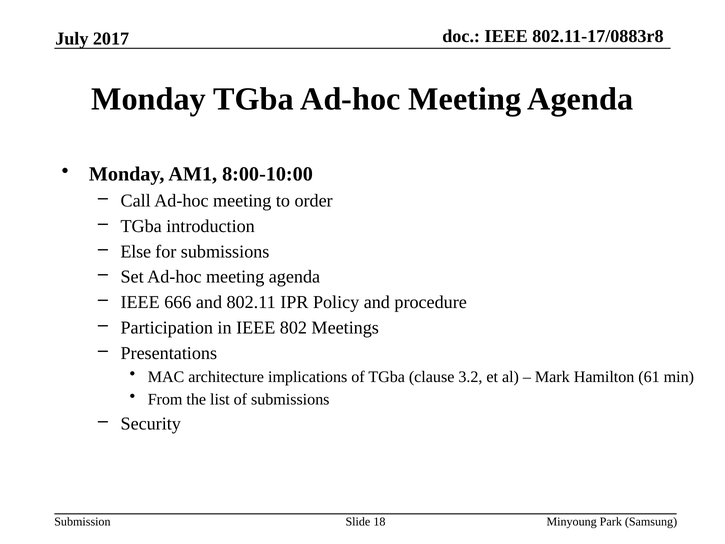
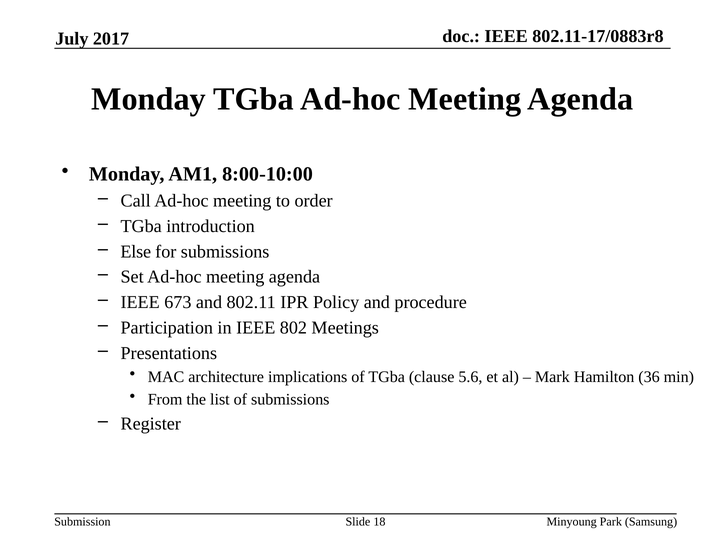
666: 666 -> 673 (178, 302)
3.2: 3.2 -> 5.6 (470, 377)
61: 61 -> 36 (649, 377)
Security: Security -> Register (151, 423)
